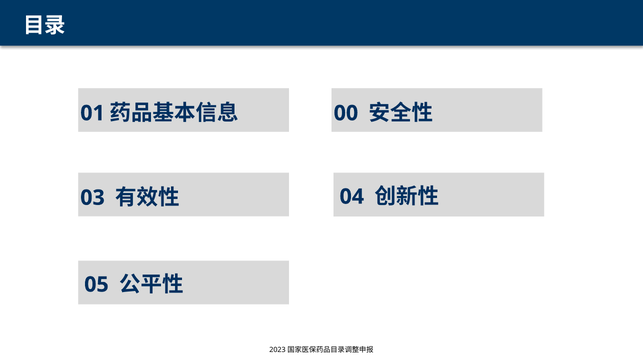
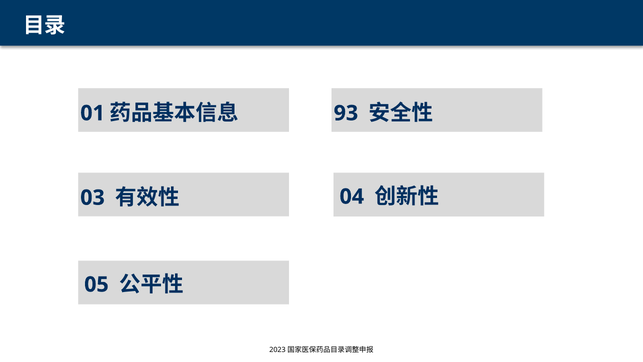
00: 00 -> 93 (346, 113)
